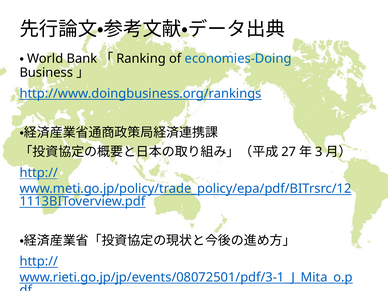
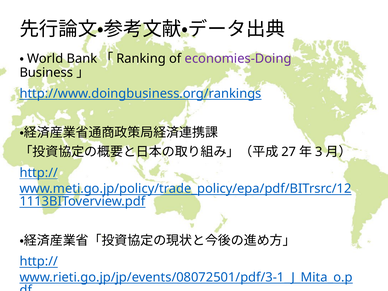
economies-Doing colour: blue -> purple (238, 59)
